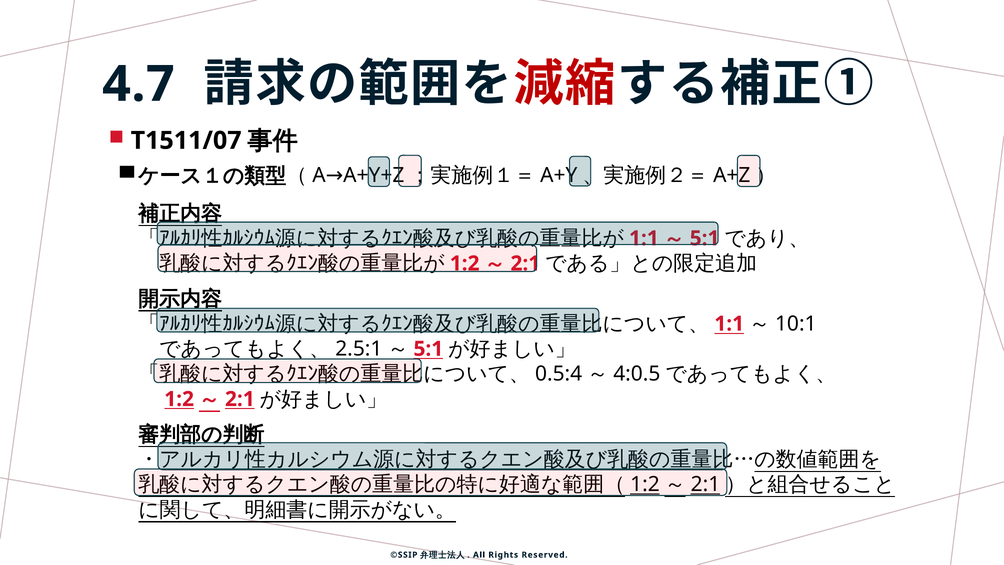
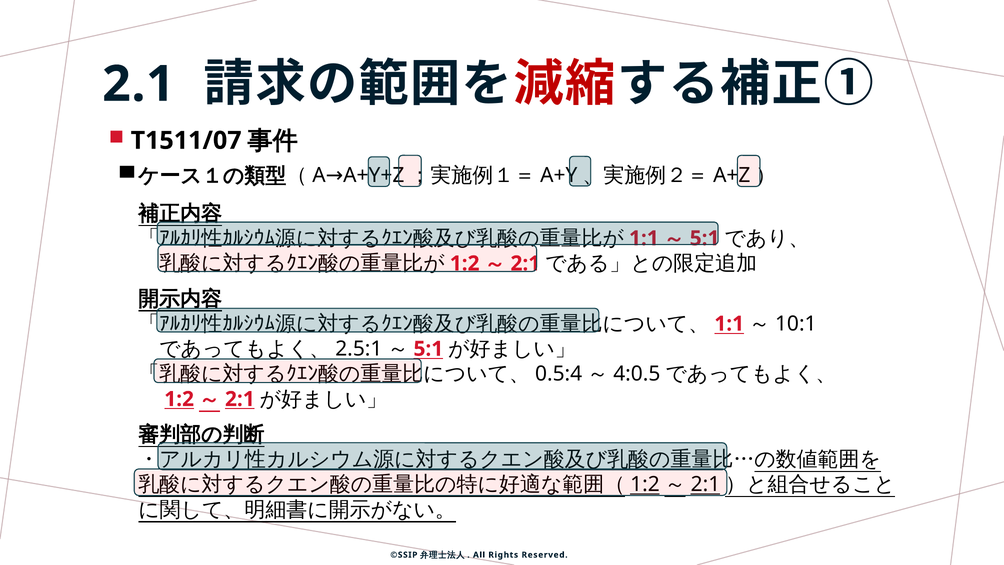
4.7: 4.7 -> 2.1 (138, 84)
